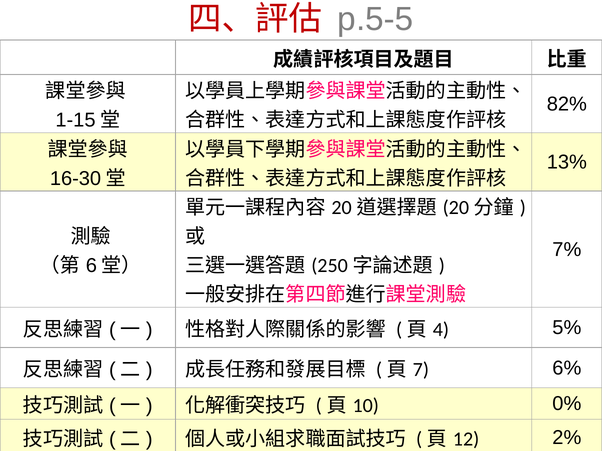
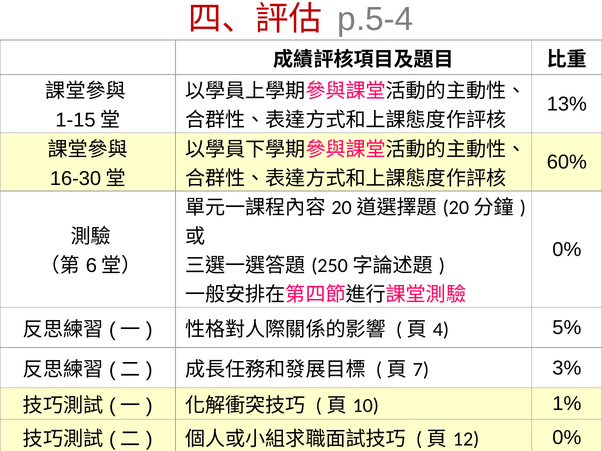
p.5-5: p.5-5 -> p.5-4 (376, 19)
82%: 82% -> 13% (567, 104)
13%: 13% -> 60% (567, 162)
7%: 7% -> 0% (567, 250)
6%: 6% -> 3% (567, 368)
0%: 0% -> 1% (567, 404)
2%: 2% -> 0% (567, 438)
